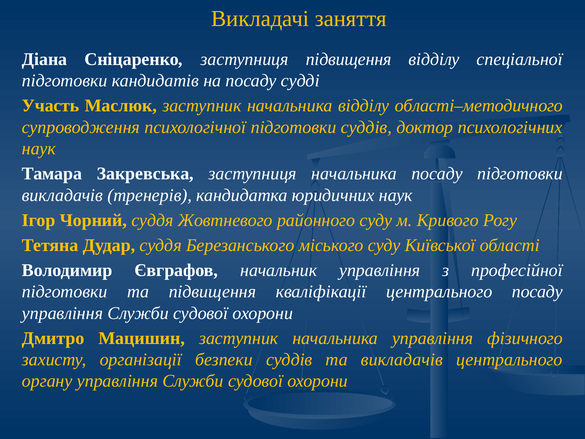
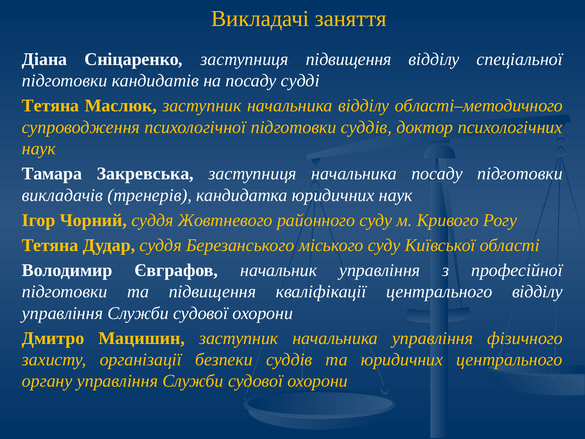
Участь: Участь -> Тетяна (51, 106)
центрального посаду: посаду -> відділу (537, 291)
та викладачів: викладачів -> юридичних (402, 359)
